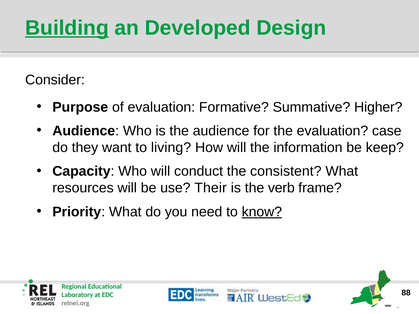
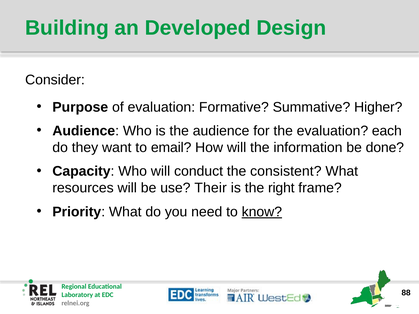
Building underline: present -> none (67, 28)
case: case -> each (387, 131)
living: living -> email (171, 148)
keep: keep -> done (385, 148)
verb: verb -> right (281, 188)
